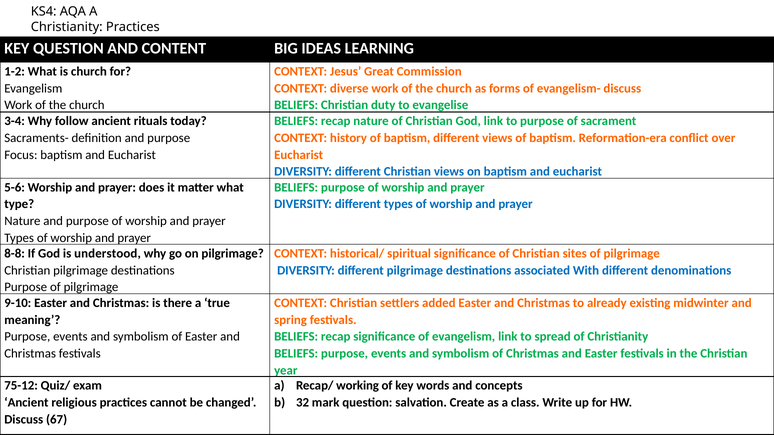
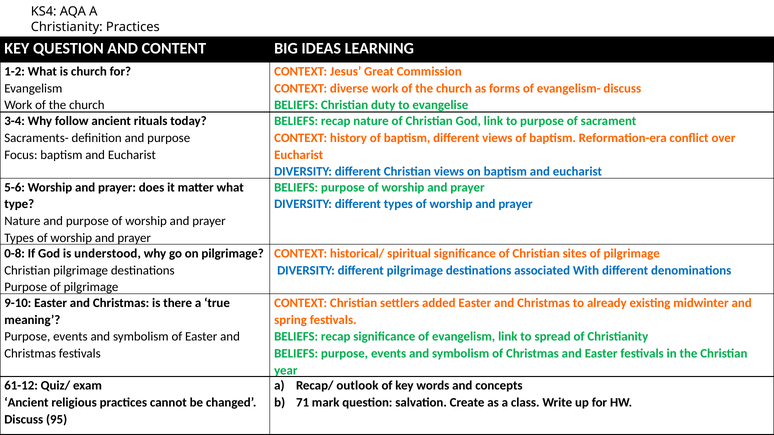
8-8: 8-8 -> 0-8 (15, 254)
75-12: 75-12 -> 61-12 (21, 386)
working: working -> outlook (357, 386)
32: 32 -> 71 (303, 403)
67: 67 -> 95 (57, 420)
